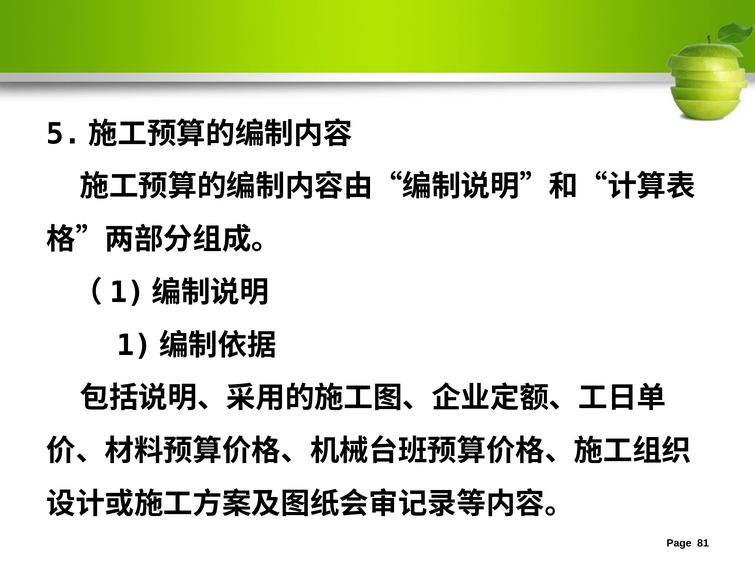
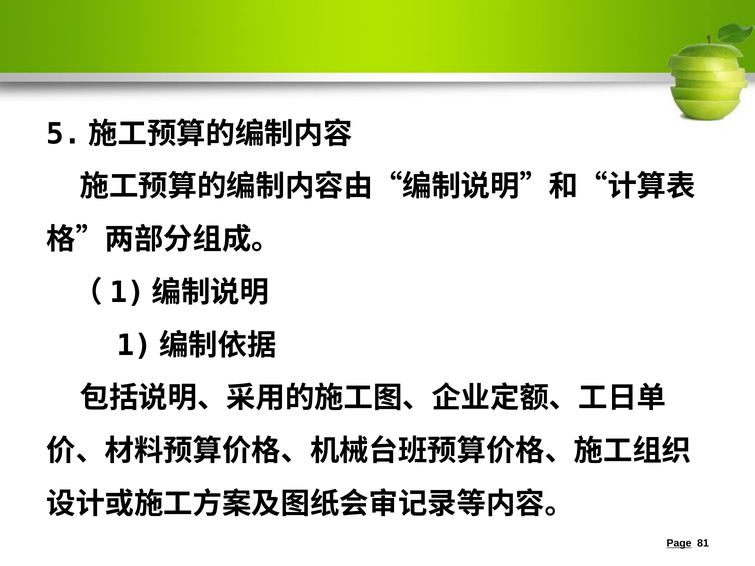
Page underline: none -> present (679, 544)
